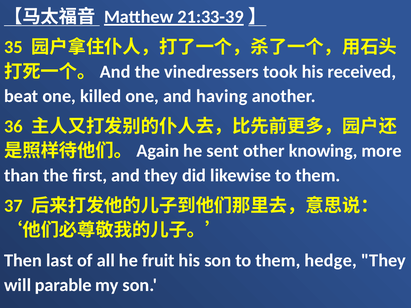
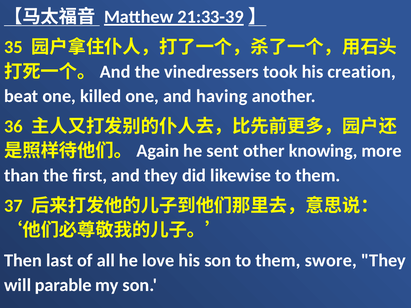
received: received -> creation (362, 72)
fruit: fruit -> love (158, 261)
hedge: hedge -> swore (331, 261)
